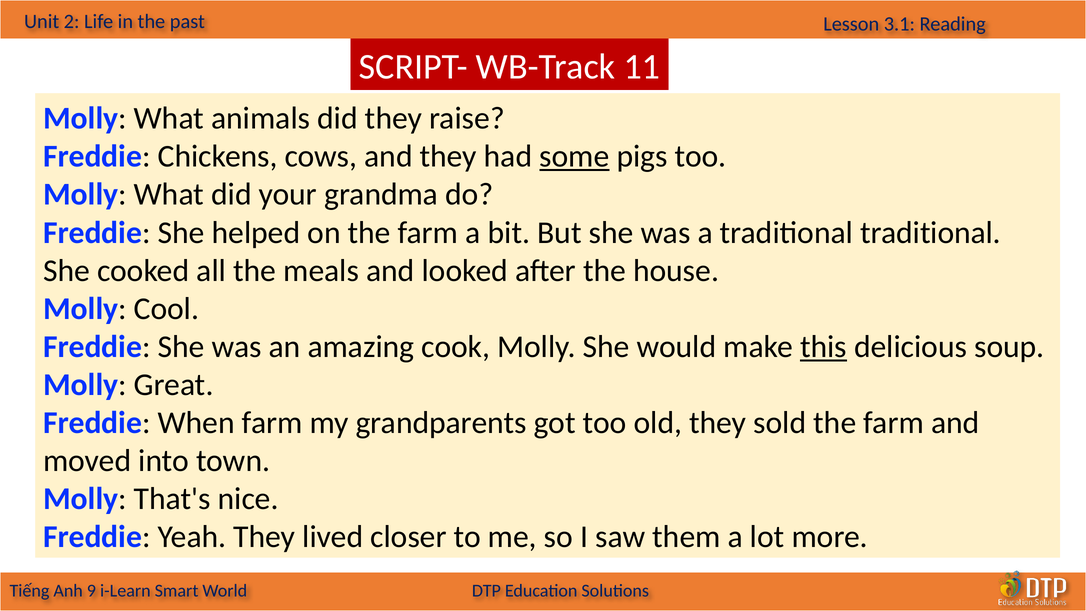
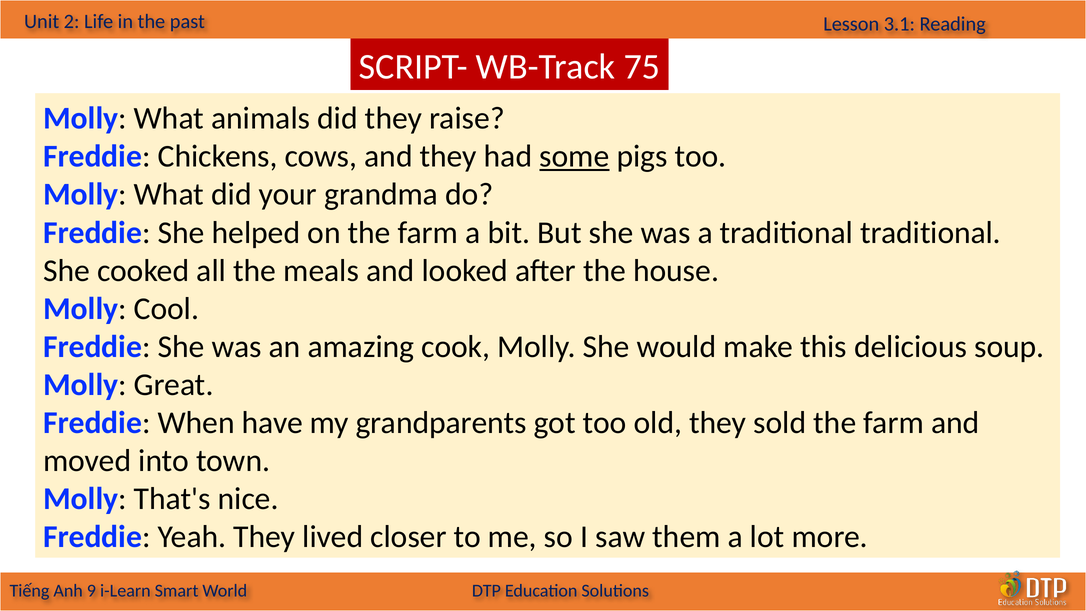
11: 11 -> 75 (642, 67)
this underline: present -> none (823, 347)
When farm: farm -> have (272, 423)
